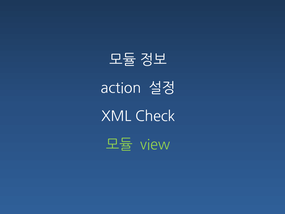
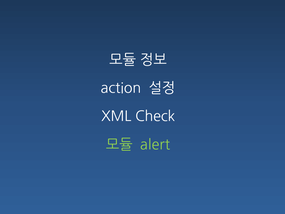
view: view -> alert (155, 145)
